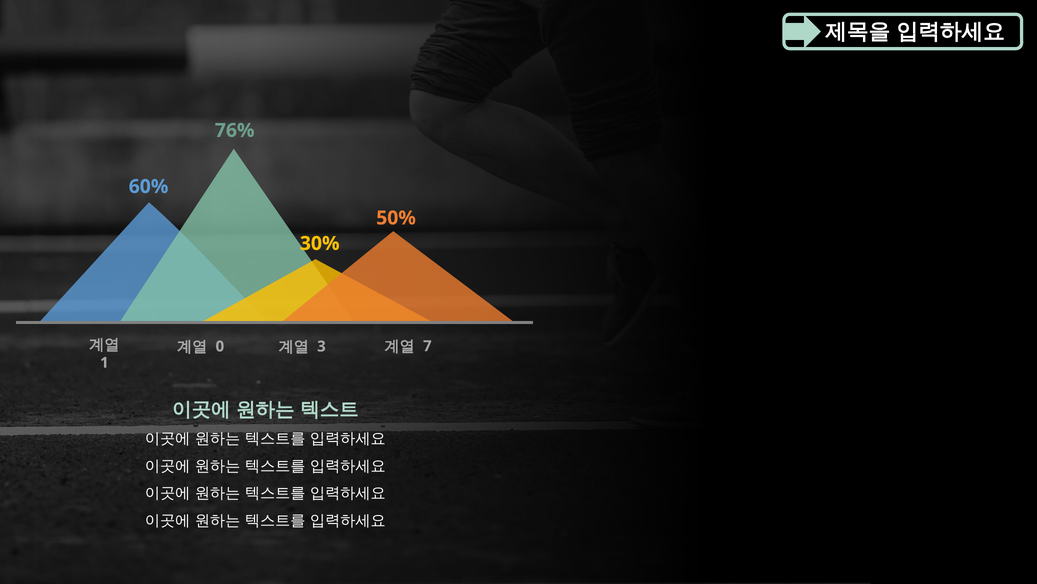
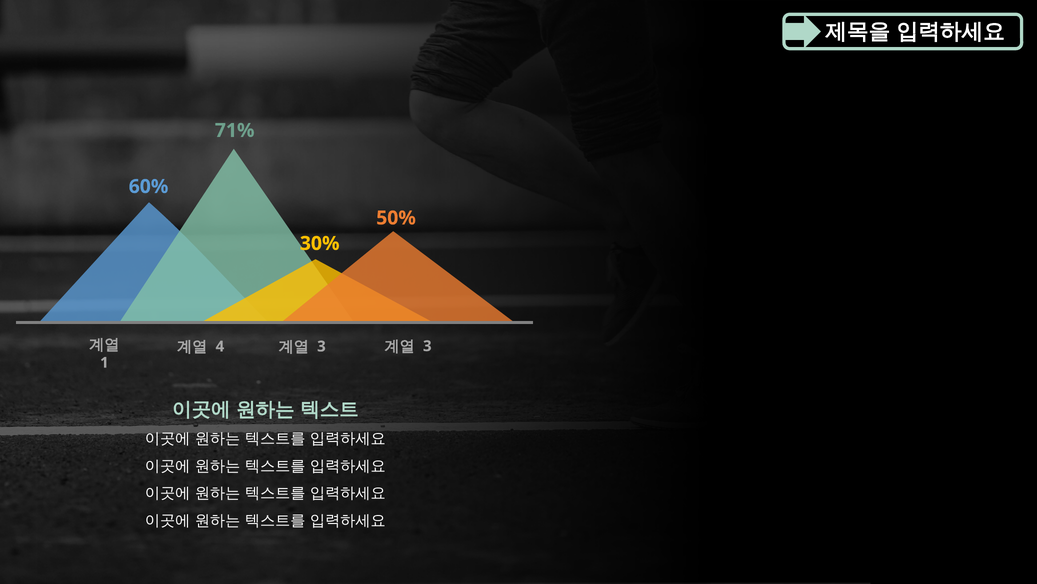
76%: 76% -> 71% (235, 130)
0: 0 -> 4 (220, 346)
7: 7 -> 3 (427, 346)
